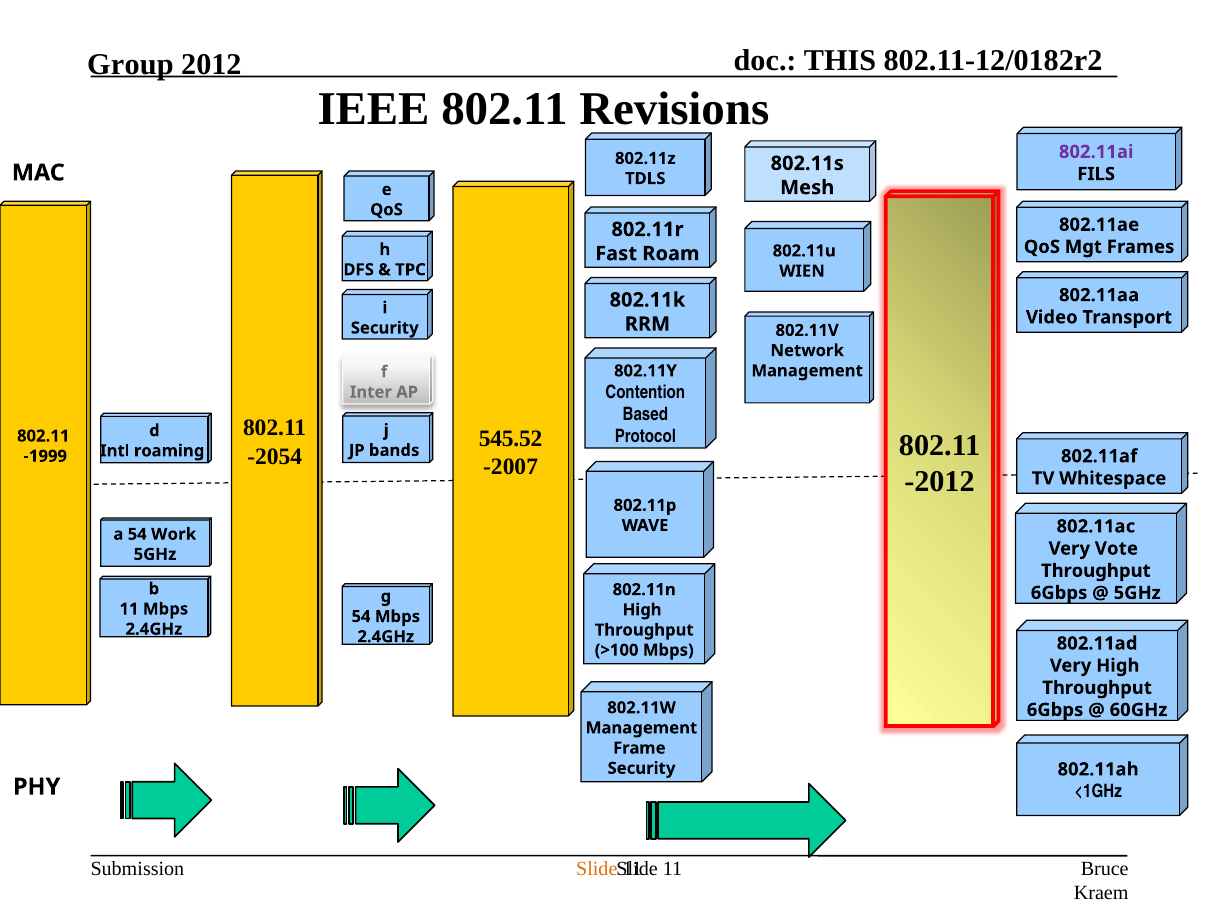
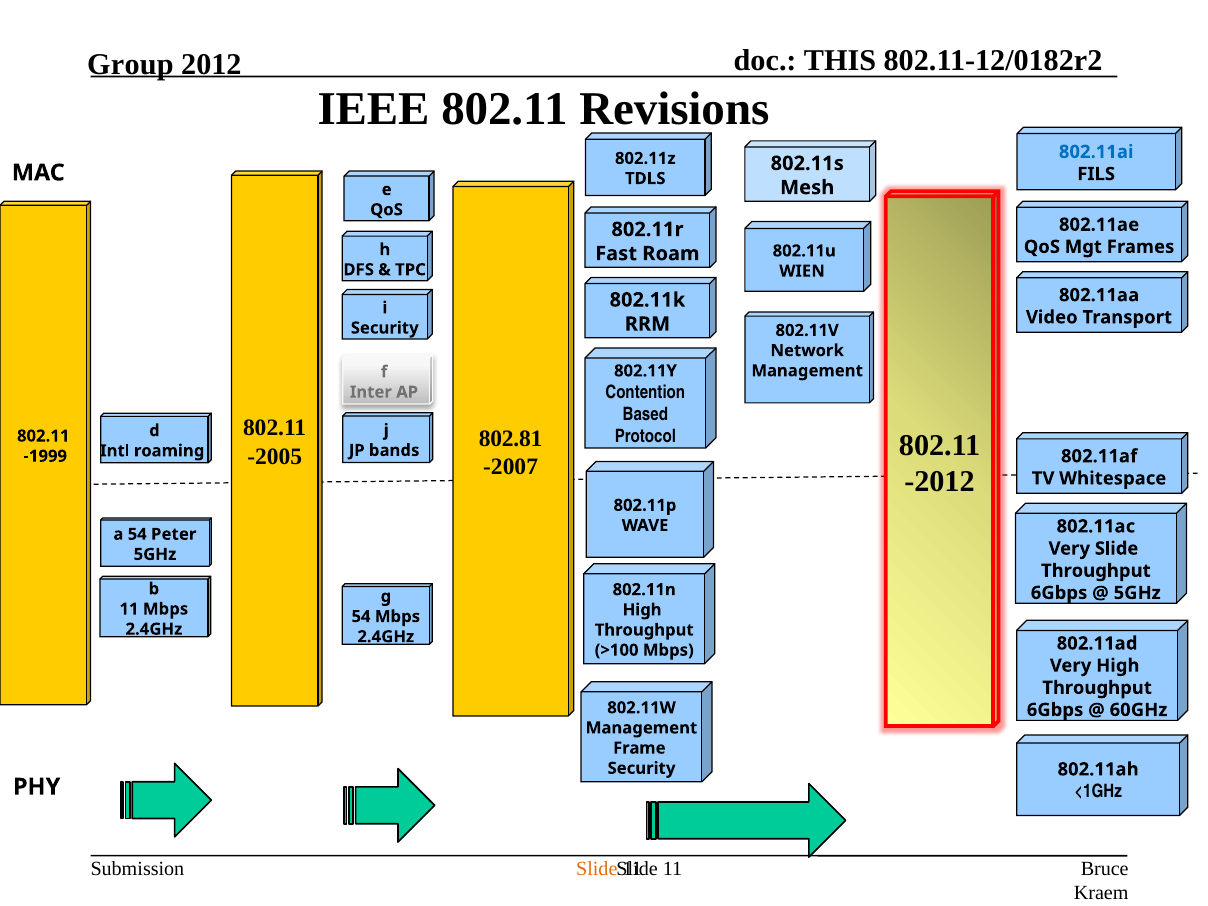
802.11ai colour: purple -> blue (1096, 152)
545.52: 545.52 -> 802.81 (511, 439)
-2054: -2054 -> -2005 (275, 456)
Work: Work -> Peter (174, 534)
Very Vote: Vote -> Slide (1117, 549)
